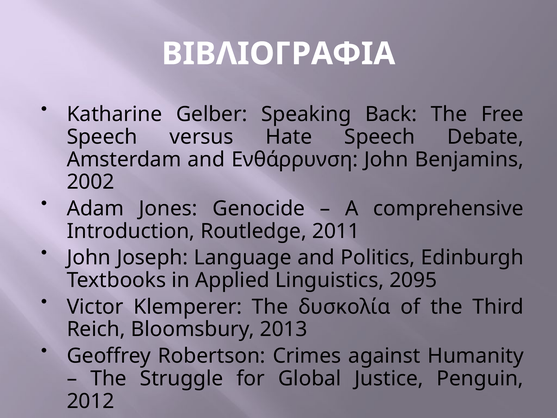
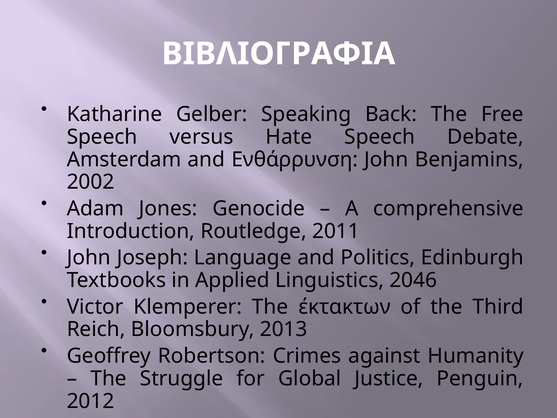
2095: 2095 -> 2046 (413, 280)
δυσκολία: δυσκολία -> έκτακτων (344, 307)
